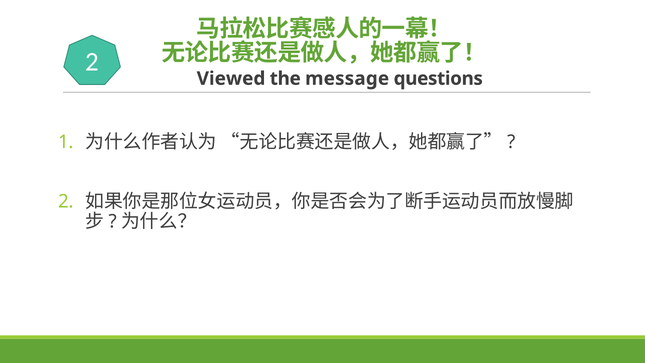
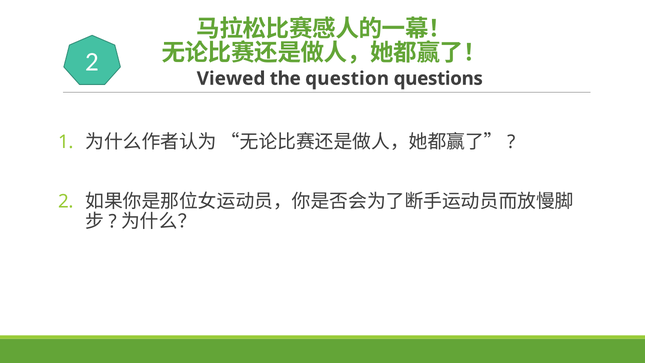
message: message -> question (347, 79)
